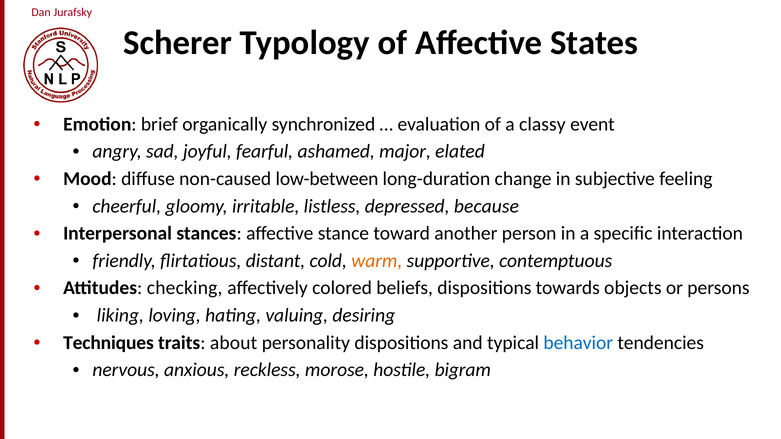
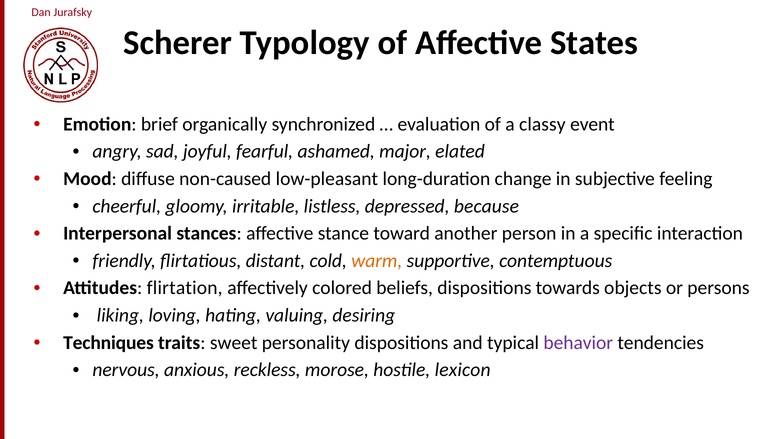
low-between: low-between -> low-pleasant (327, 179)
checking: checking -> flirtation (185, 288)
about: about -> sweet (234, 343)
behavior colour: blue -> purple (578, 343)
bigram: bigram -> lexicon (463, 370)
